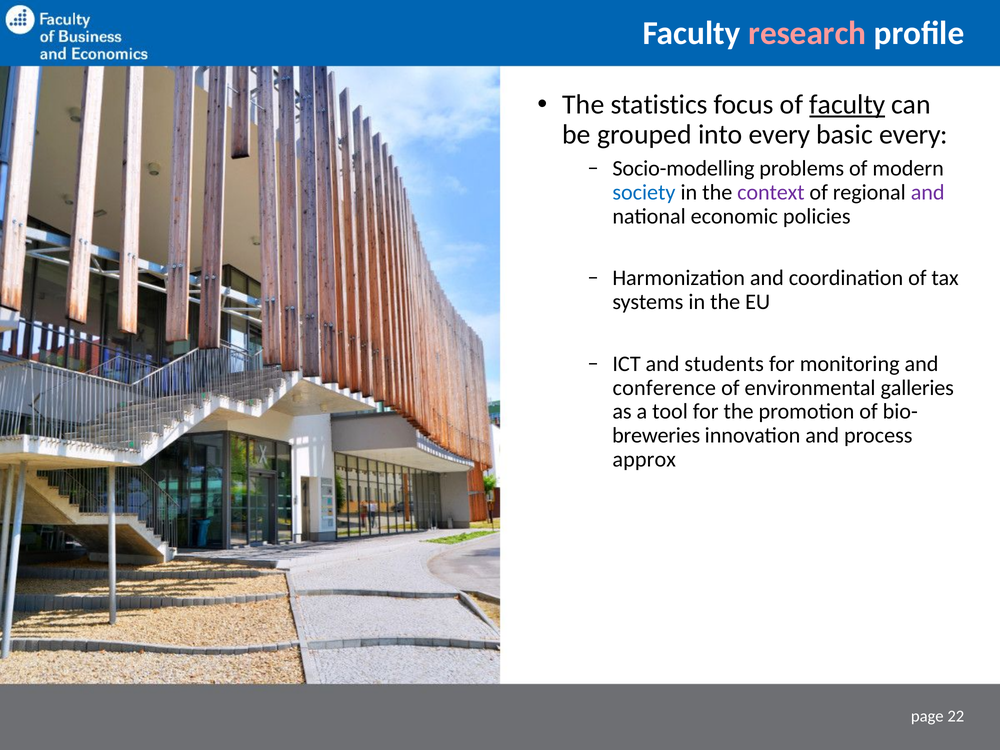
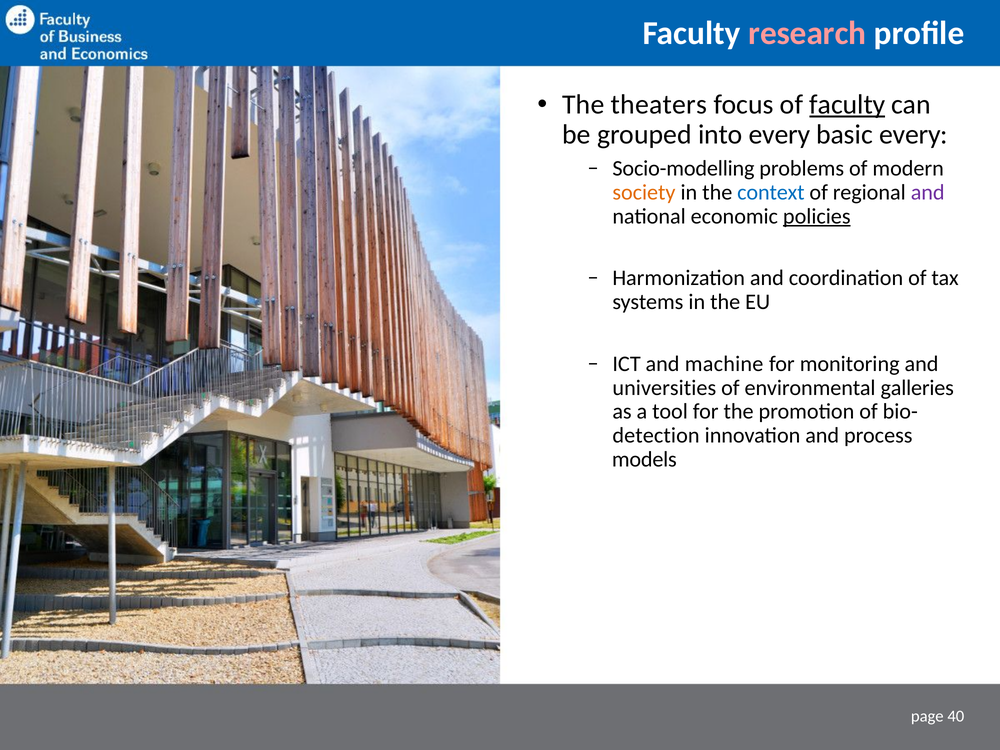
statistics: statistics -> theaters (659, 104)
society colour: blue -> orange (644, 192)
context colour: purple -> blue (771, 192)
policies underline: none -> present (817, 216)
students: students -> machine (724, 364)
conference: conference -> universities (664, 388)
breweries: breweries -> detection (656, 436)
approx: approx -> models (644, 459)
22: 22 -> 40 (956, 716)
